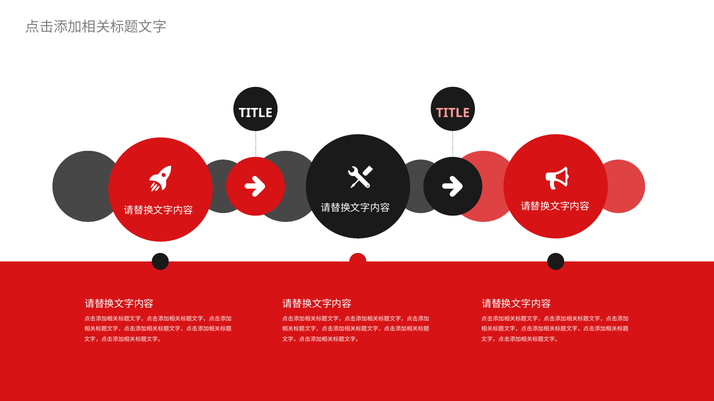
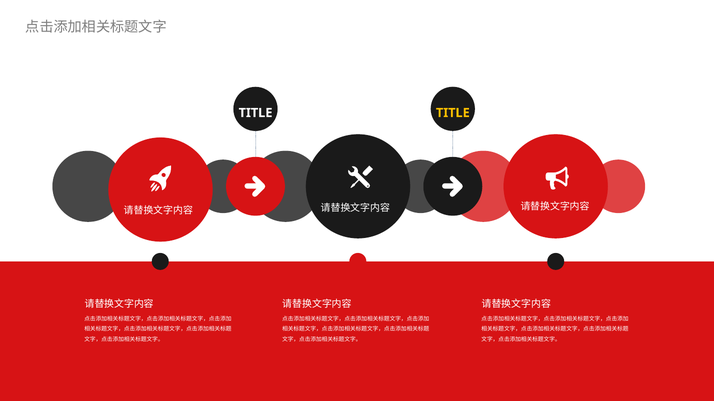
TITLE colour: pink -> yellow (453, 113)
